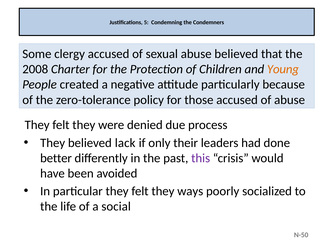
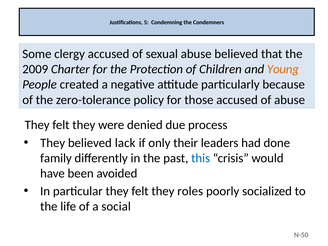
2008: 2008 -> 2009 (35, 69)
better: better -> family (56, 158)
this colour: purple -> blue (201, 158)
ways: ways -> roles (190, 191)
